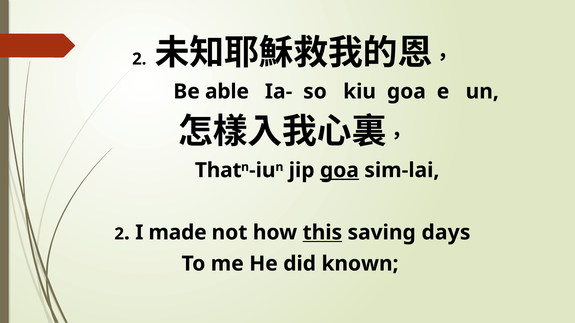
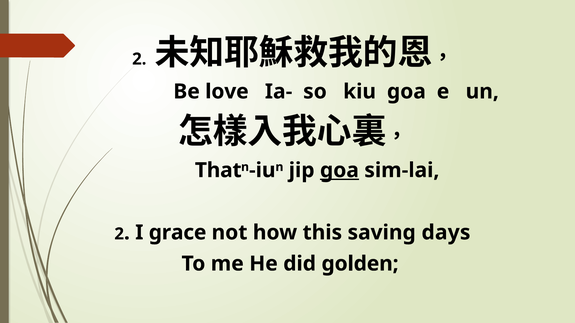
able: able -> love (227, 92)
made: made -> grace (178, 233)
this underline: present -> none (322, 233)
known: known -> golden (360, 264)
